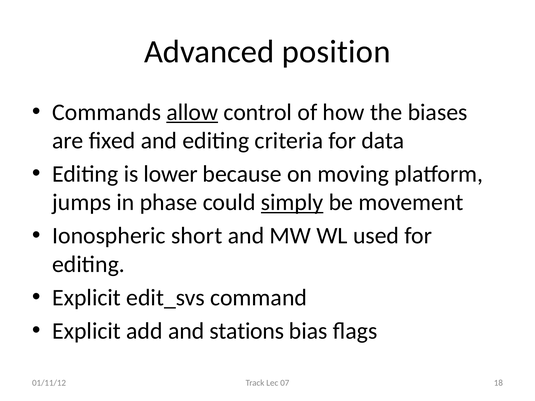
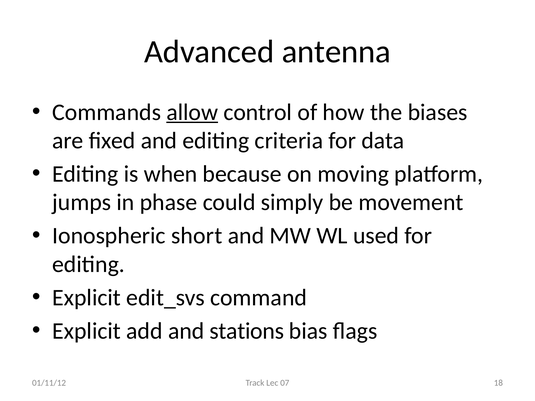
position: position -> antenna (336, 52)
lower: lower -> when (171, 174)
simply underline: present -> none (292, 203)
